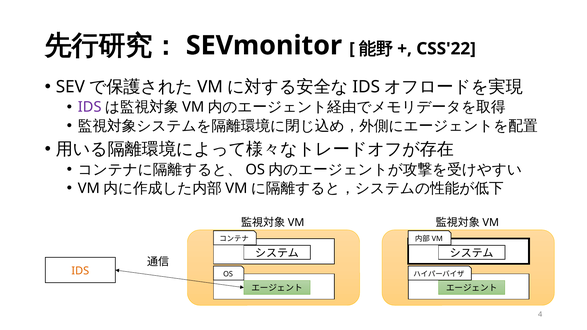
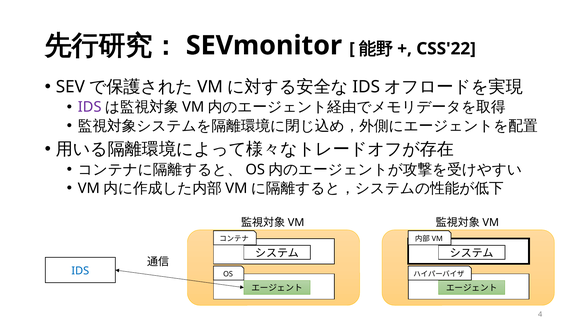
IDS colour: orange -> blue (80, 271)
